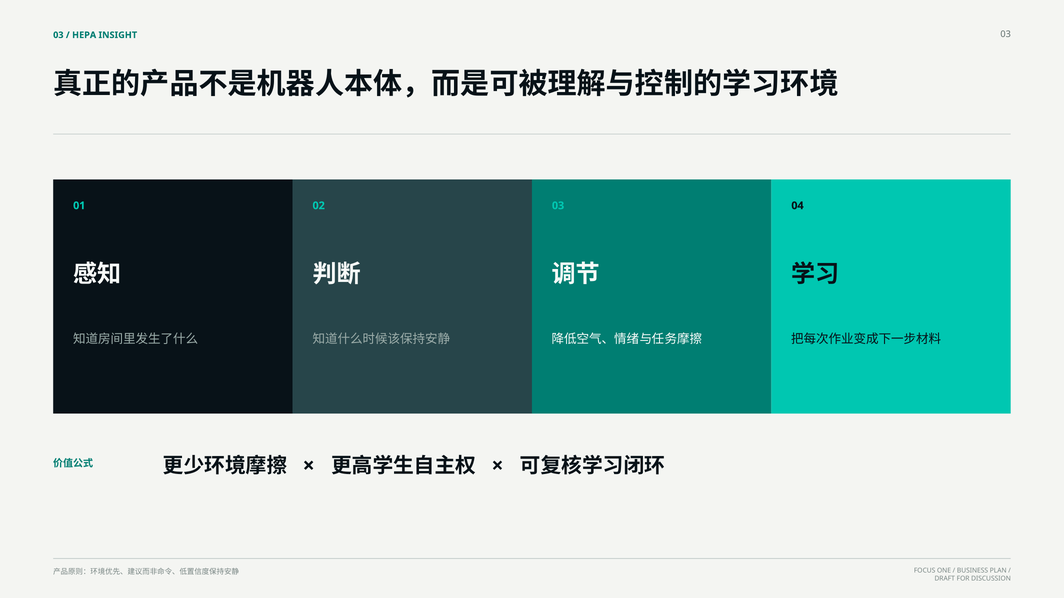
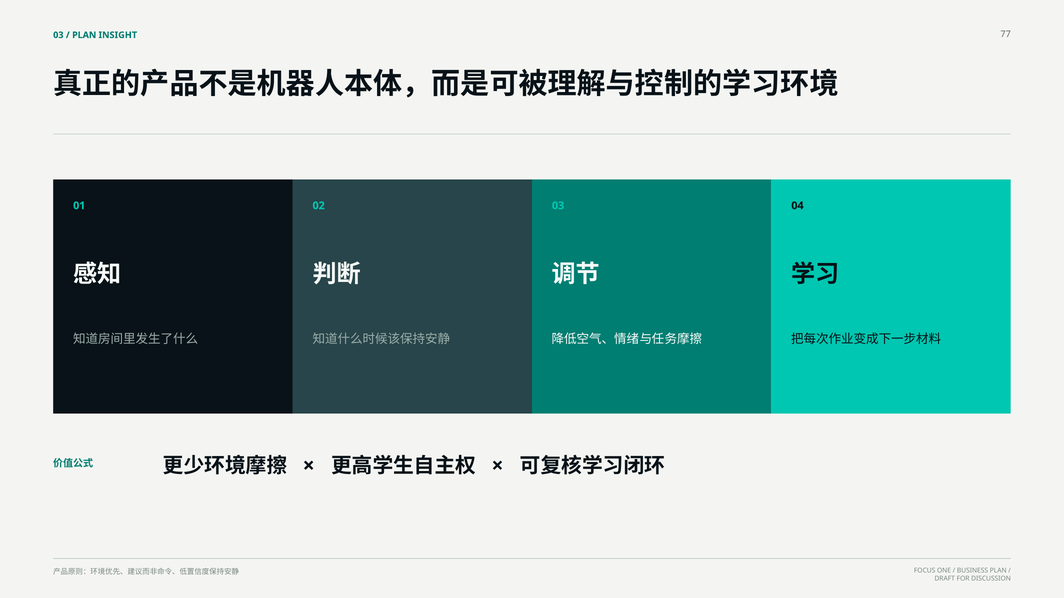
HEPA: HEPA -> PLAN (84, 35)
INSIGHT 03: 03 -> 77 (1006, 34)
